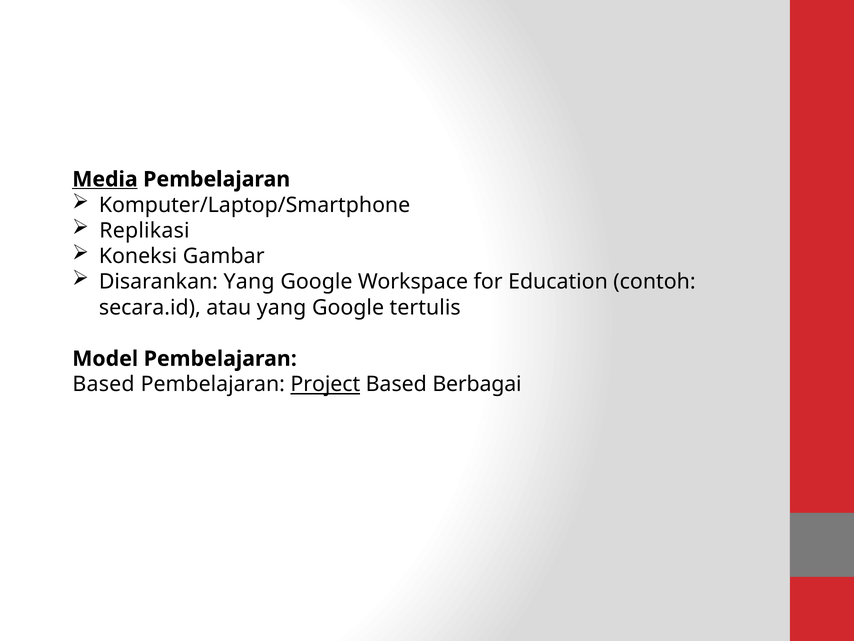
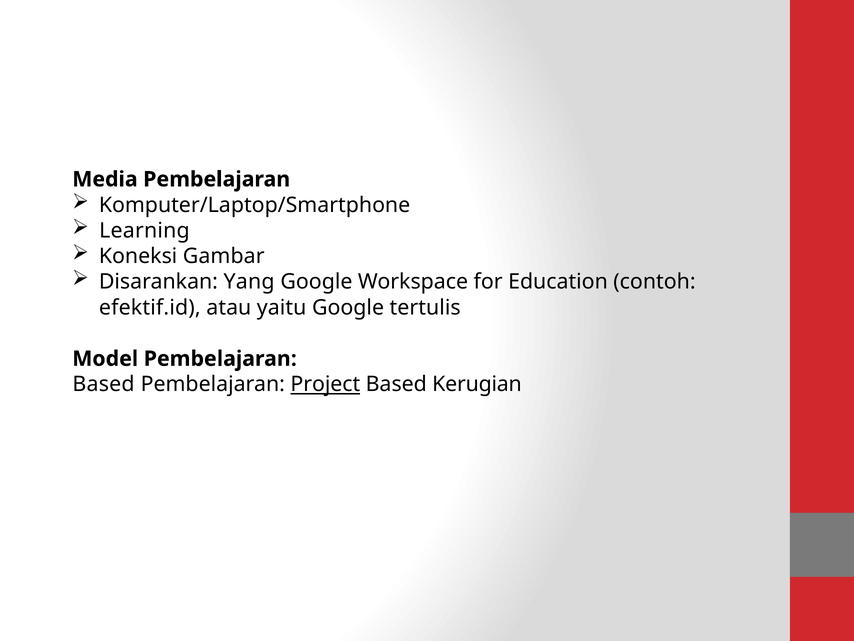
Media underline: present -> none (105, 179)
Replikasi: Replikasi -> Learning (144, 230)
secara.id: secara.id -> efektif.id (150, 307)
atau yang: yang -> yaitu (282, 307)
Berbagai: Berbagai -> Kerugian (477, 384)
